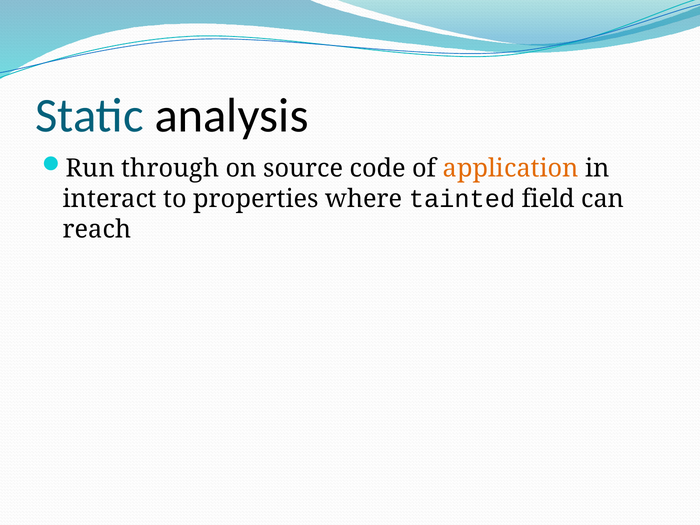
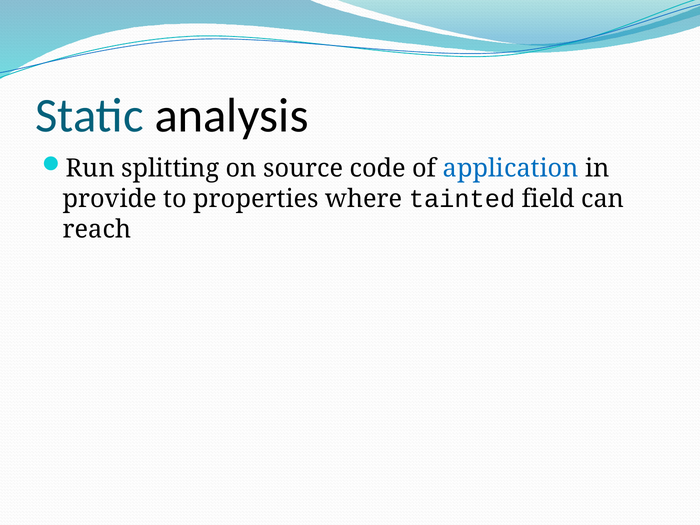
through: through -> splitting (170, 169)
application colour: orange -> blue (511, 169)
interact: interact -> provide (110, 199)
